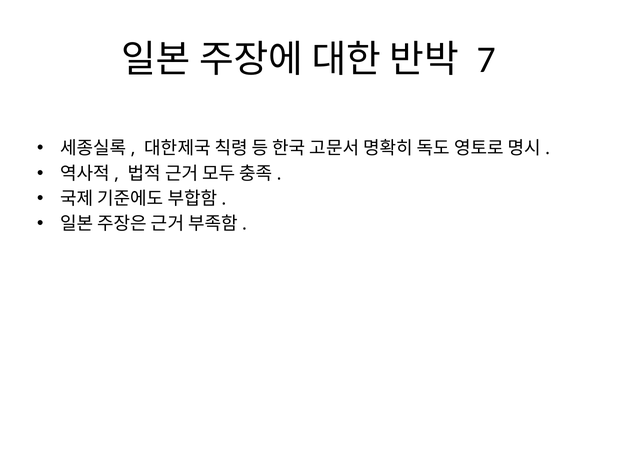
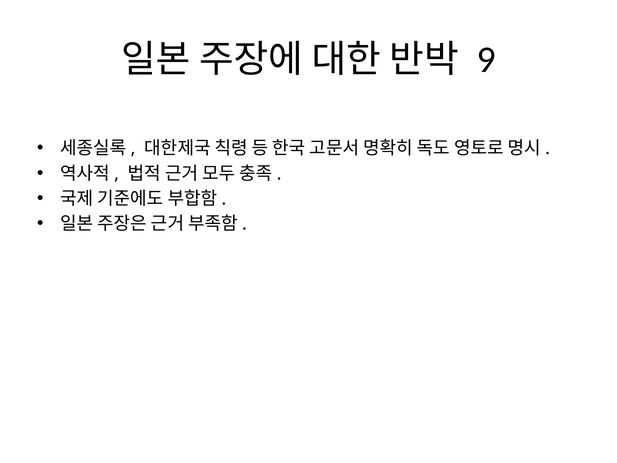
7: 7 -> 9 (486, 60)
